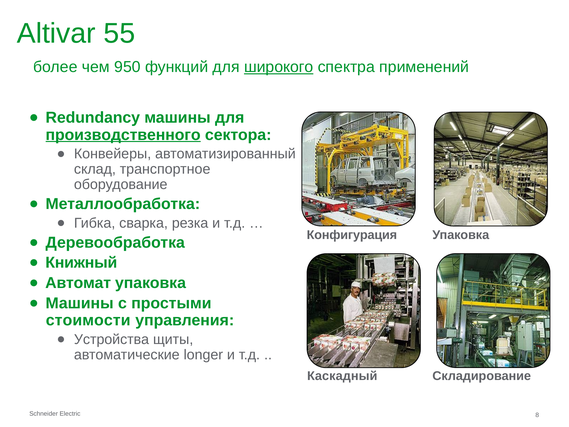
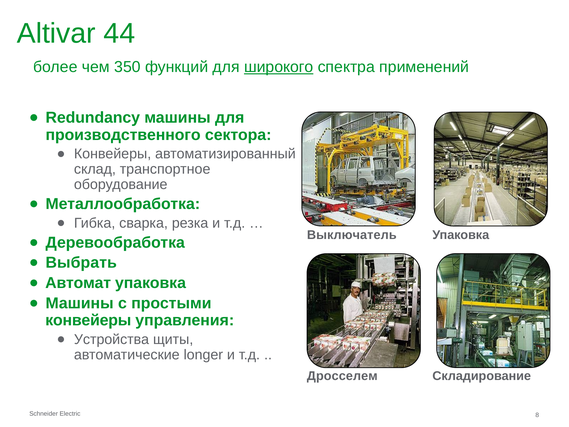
55: 55 -> 44 (119, 33)
950: 950 -> 350 (127, 67)
производственного underline: present -> none (123, 135)
Конфигурация: Конфигурация -> Выключатель (352, 235)
Книжный: Книжный -> Выбрать (81, 263)
стоимости: стоимости -> конвейеры (88, 320)
Каскадный: Каскадный -> Дросселем (342, 376)
